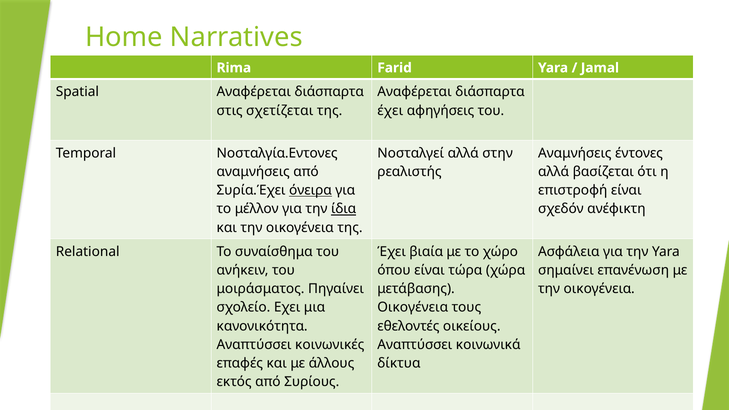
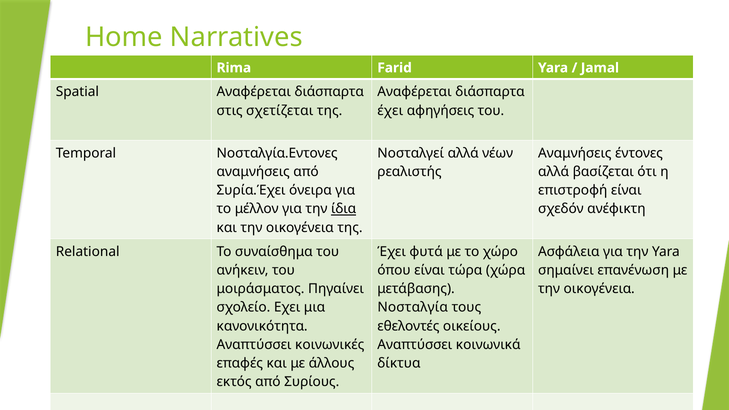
στην: στην -> νέων (498, 153)
όνειρα underline: present -> none (310, 190)
βιαία: βιαία -> φυτά (426, 252)
Οικογένεια: Οικογένεια -> Νοσταλγία (413, 307)
